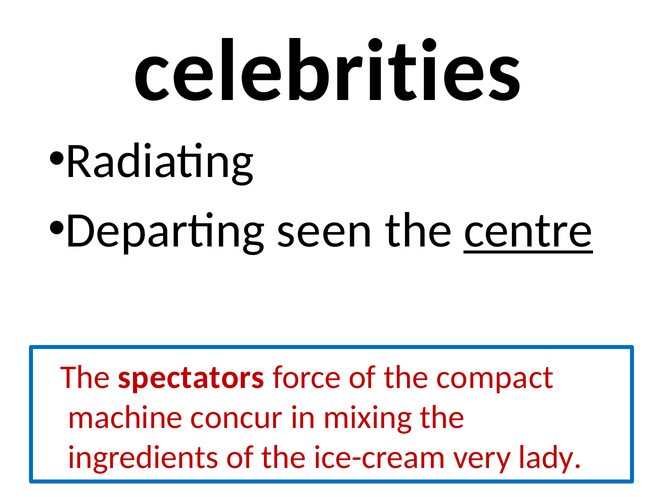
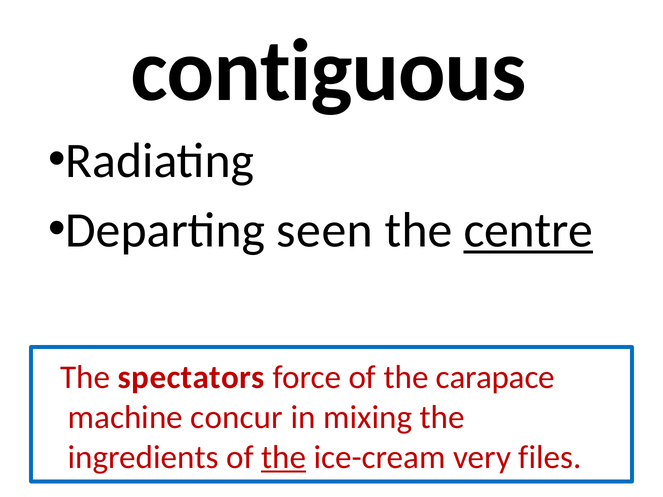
celebrities: celebrities -> contiguous (329, 71)
compact: compact -> carapace (495, 378)
the underline: none -> present (284, 457)
lady: lady -> files (550, 457)
